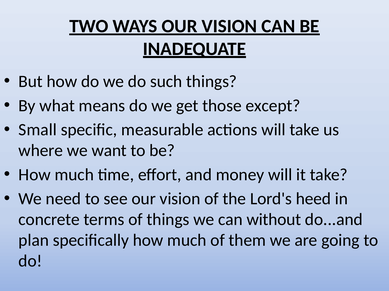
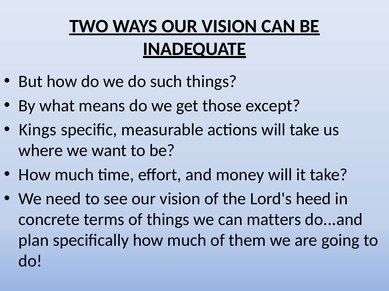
Small: Small -> Kings (38, 130)
without: without -> matters (274, 220)
